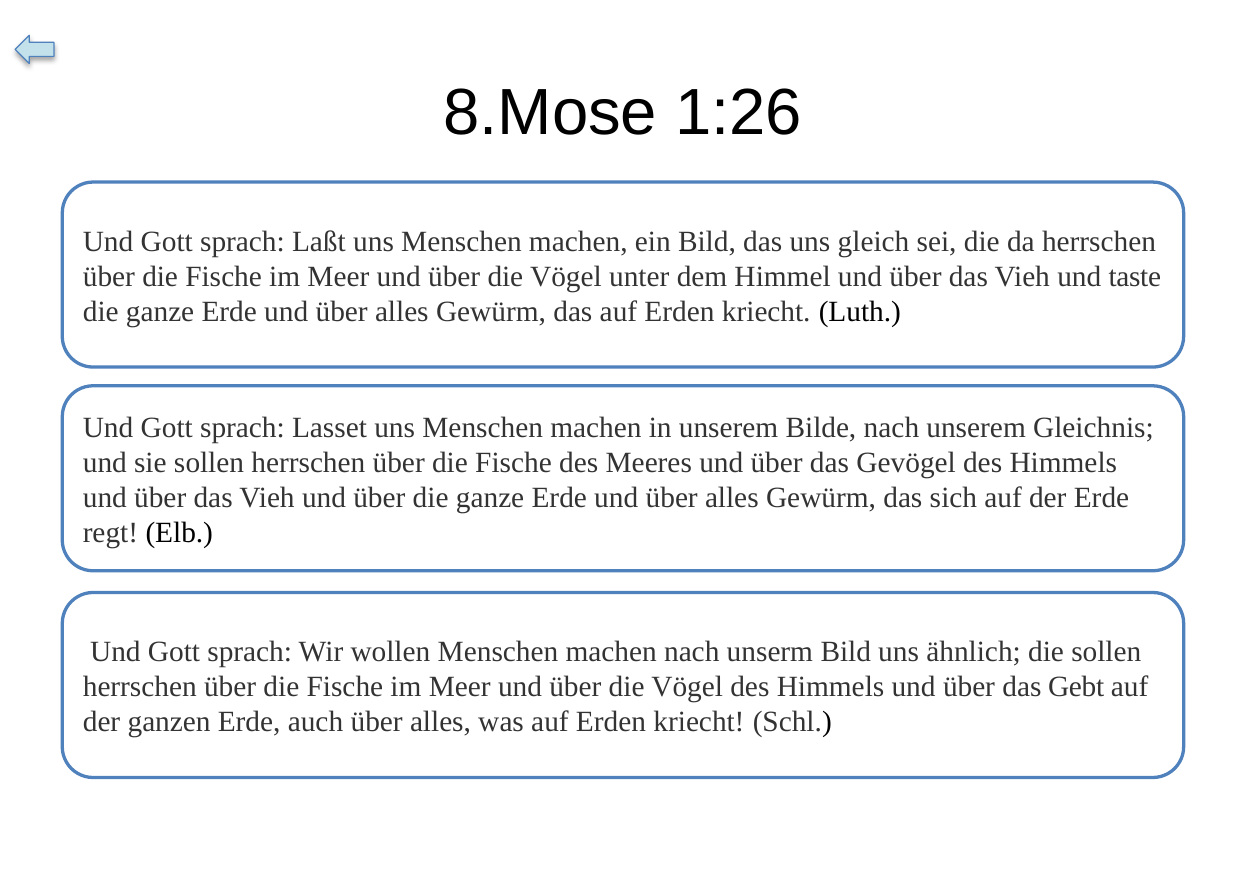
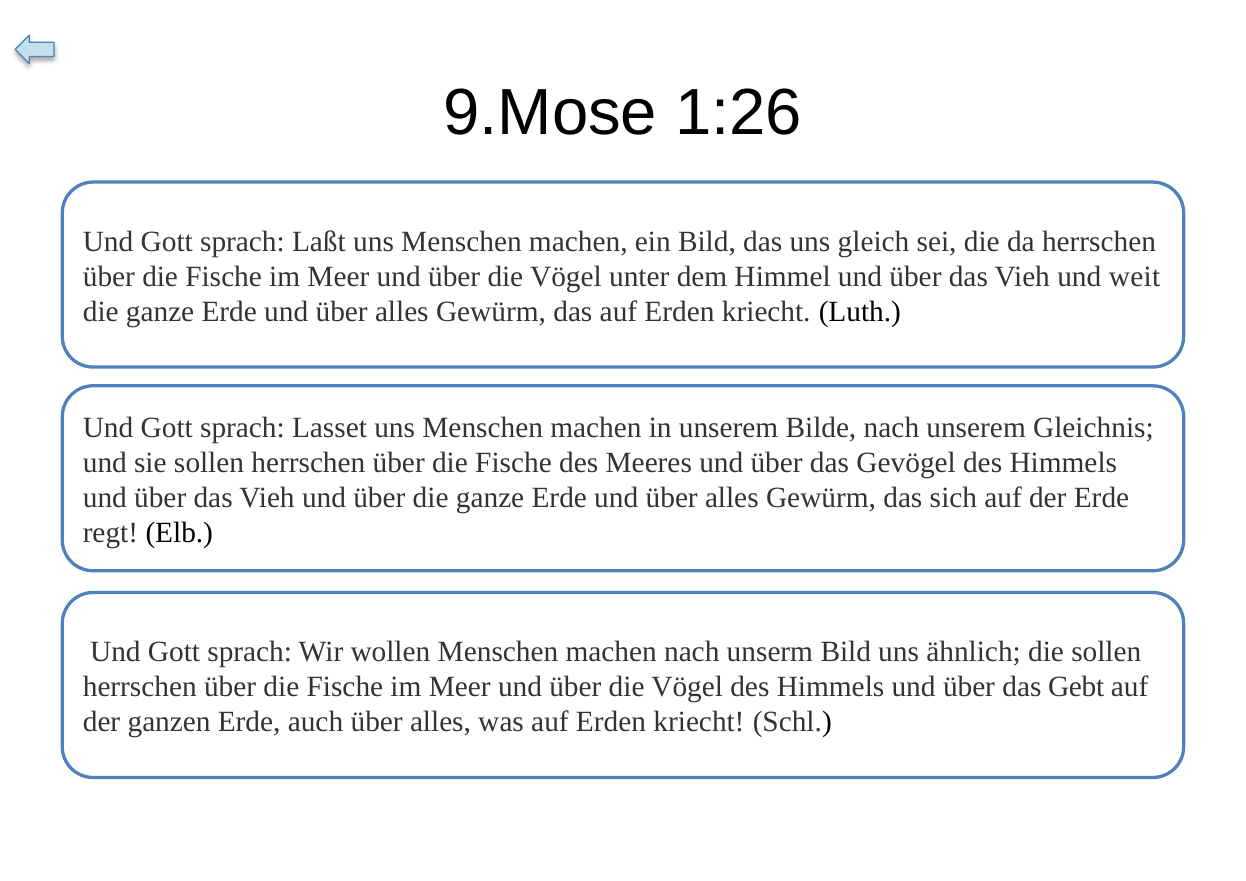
8.Mose: 8.Mose -> 9.Mose (550, 113)
taste: taste -> weit (1134, 277)
